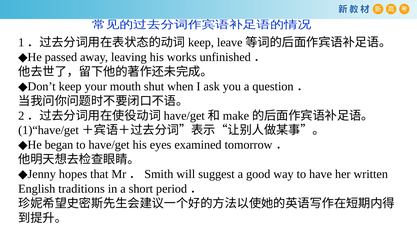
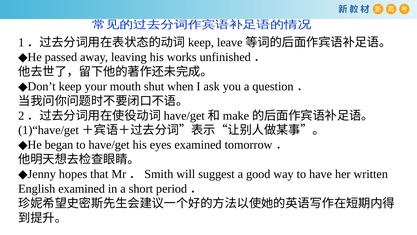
English traditions: traditions -> examined (82, 188)
